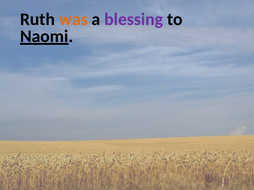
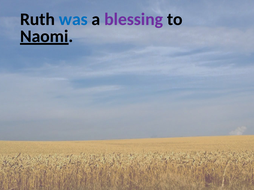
was colour: orange -> blue (73, 19)
